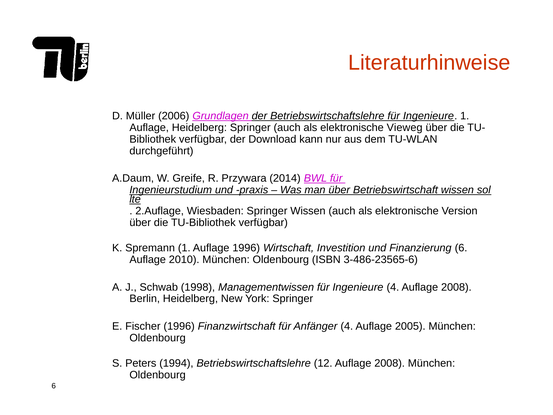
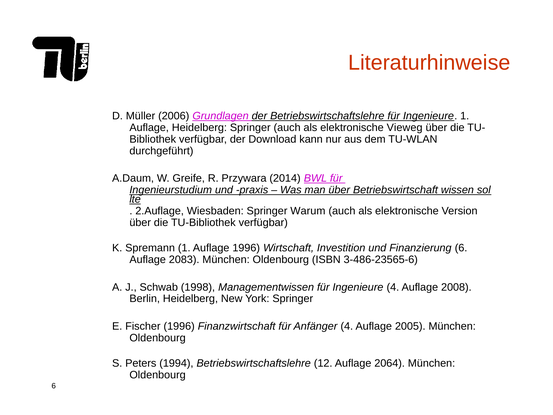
Springer Wissen: Wissen -> Warum (308, 211)
2010: 2010 -> 2083 (184, 259)
12 Auflage 2008: 2008 -> 2064 (390, 363)
